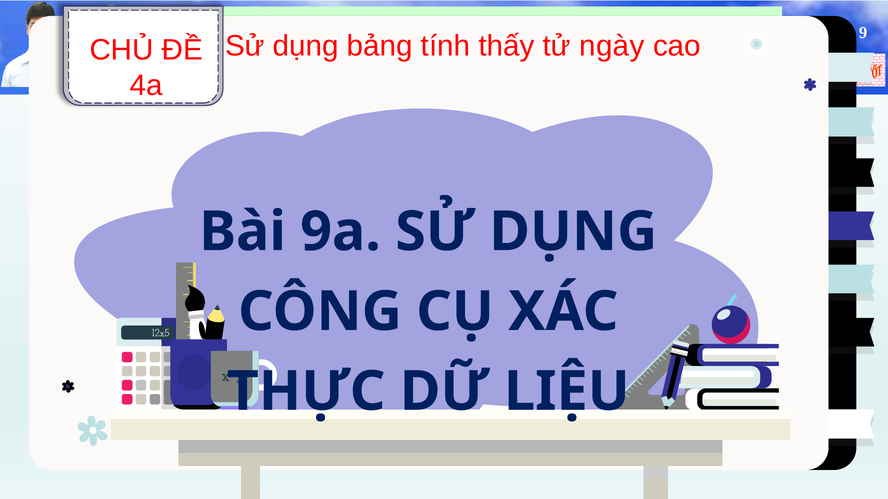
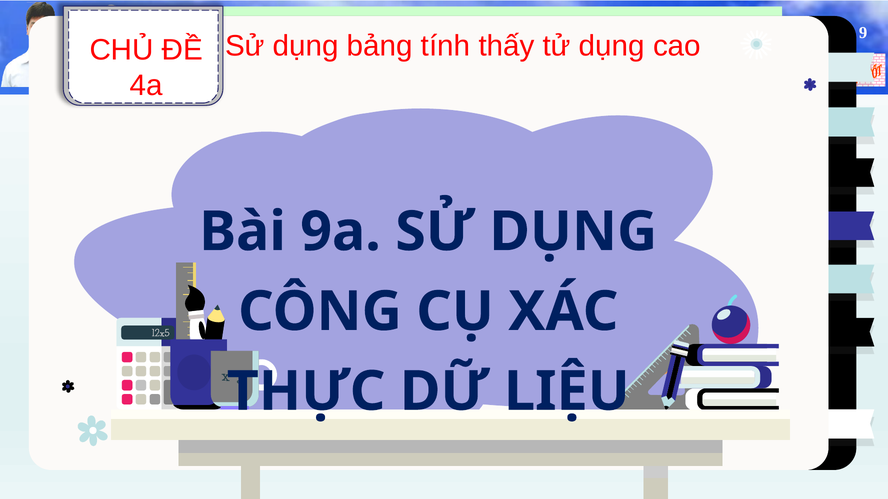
ngày: ngày -> dụng (612, 46)
